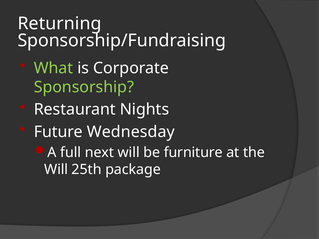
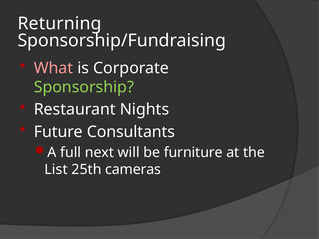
What colour: light green -> pink (53, 68)
Wednesday: Wednesday -> Consultants (131, 132)
Will: Will -> List (56, 170)
package: package -> cameras (133, 170)
